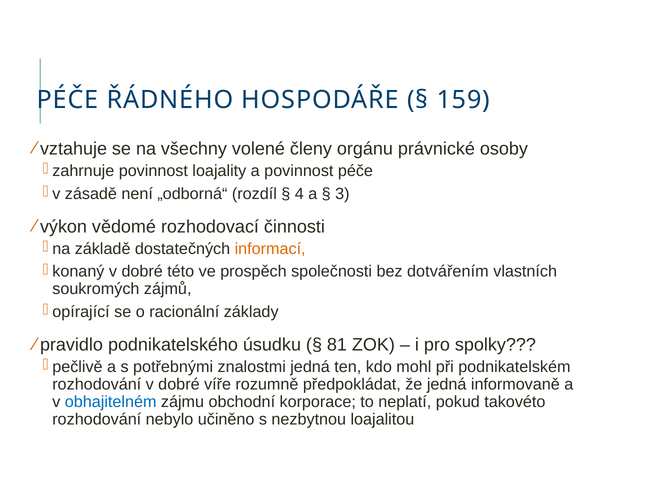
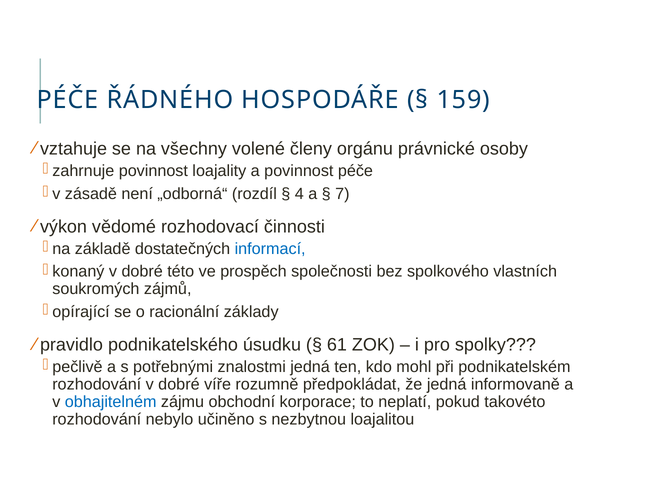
3: 3 -> 7 (342, 193)
informací colour: orange -> blue (270, 248)
dotvářením: dotvářením -> spolkového (448, 271)
81: 81 -> 61 (337, 344)
